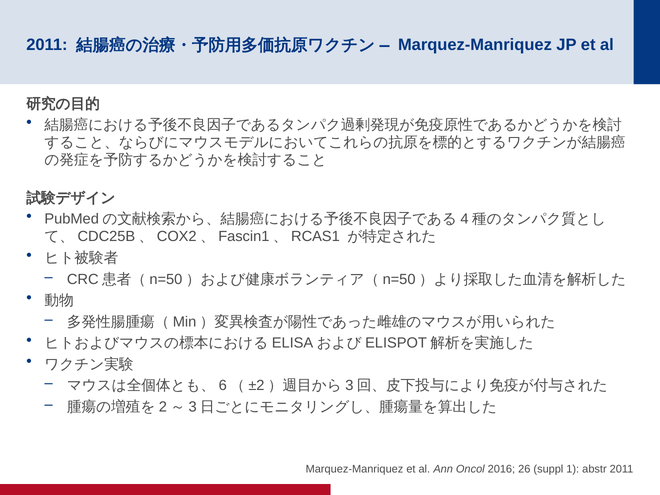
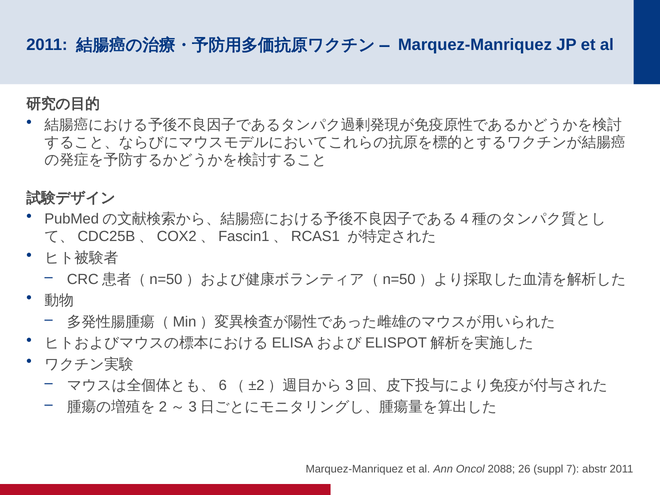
2016: 2016 -> 2088 (501, 469)
1: 1 -> 7 (573, 469)
